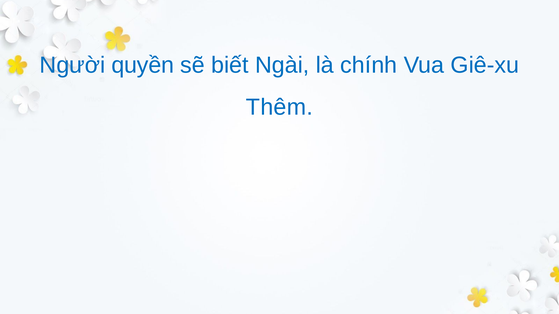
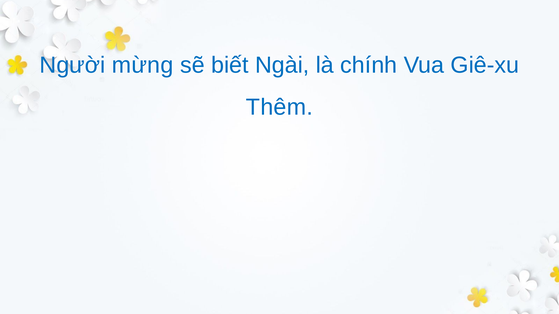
quyền: quyền -> mừng (143, 65)
